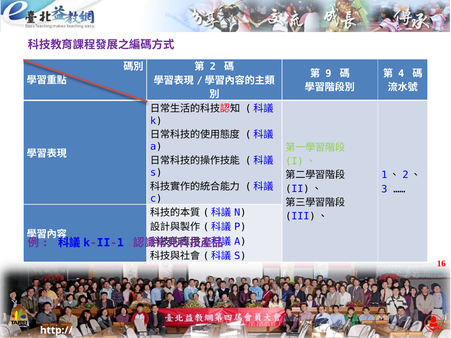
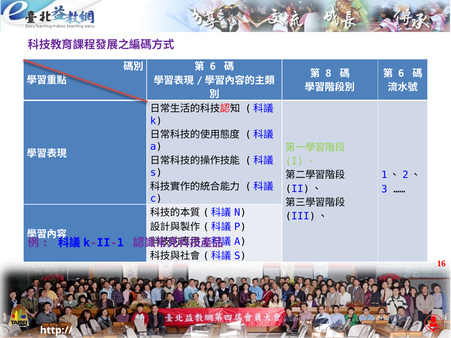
2: 2 -> 6 (213, 67)
9: 9 -> 8 (328, 74)
4: 4 -> 6 (401, 74)
